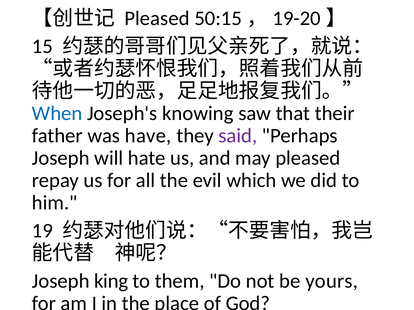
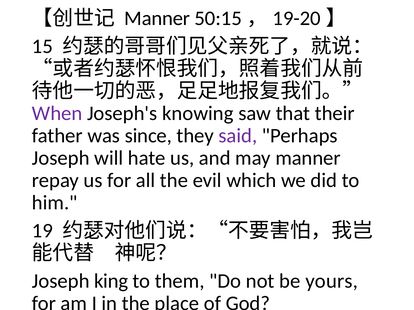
Pleased: Pleased -> Manner (157, 18)
When colour: blue -> purple (57, 114)
have: have -> since (148, 136)
may pleased: pleased -> manner (308, 158)
